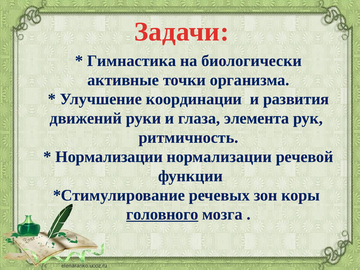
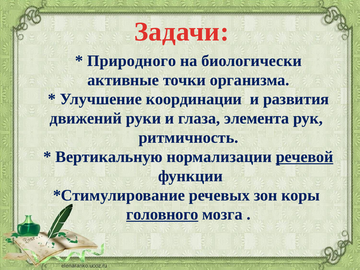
Гимнастика: Гимнастика -> Природного (132, 61)
Нормализации: Нормализации -> Вертикальную (109, 157)
речевой underline: none -> present (305, 157)
